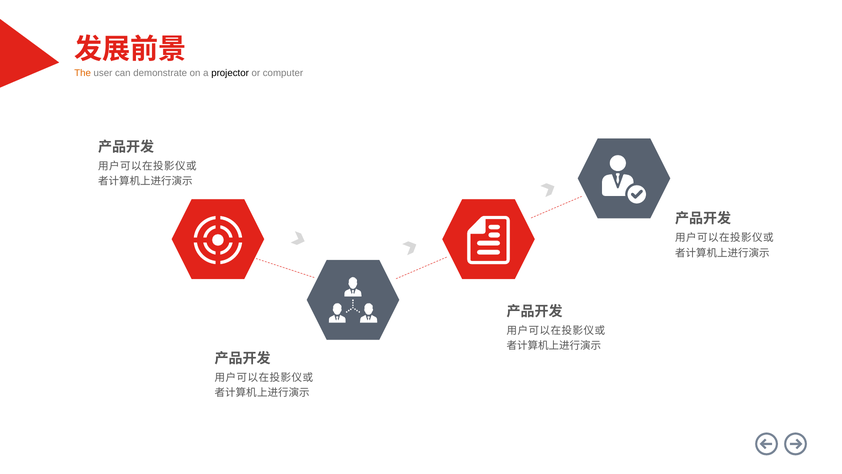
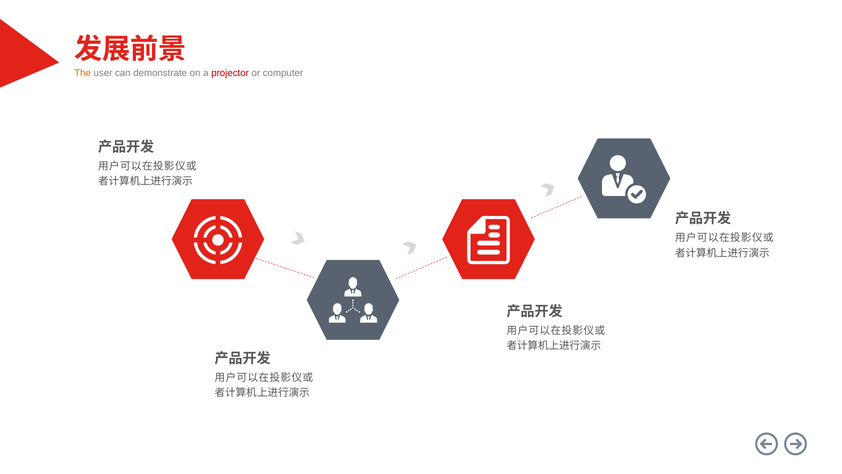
projector colour: black -> red (230, 73)
